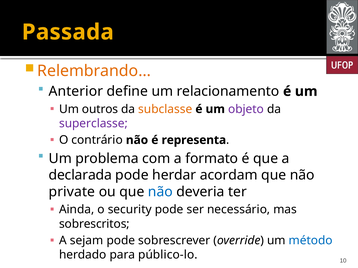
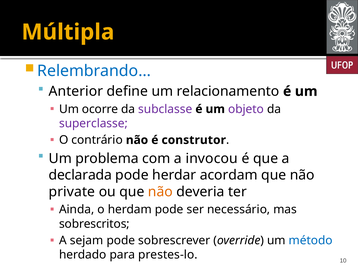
Passada: Passada -> Múltipla (68, 32)
Relembrando… colour: orange -> blue (94, 71)
outros: outros -> ocorre (100, 109)
subclasse colour: orange -> purple (165, 109)
representa: representa -> construtor (194, 140)
formato: formato -> invocou (212, 159)
não colour: blue -> orange (160, 192)
security: security -> herdam (130, 210)
público-lo: público-lo -> prestes-lo (168, 255)
